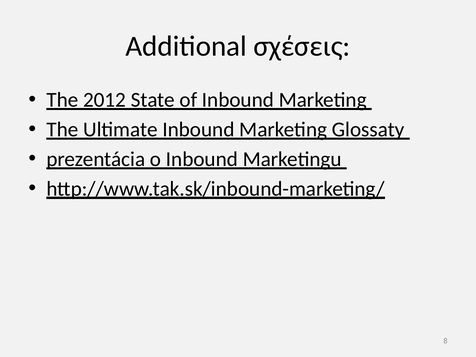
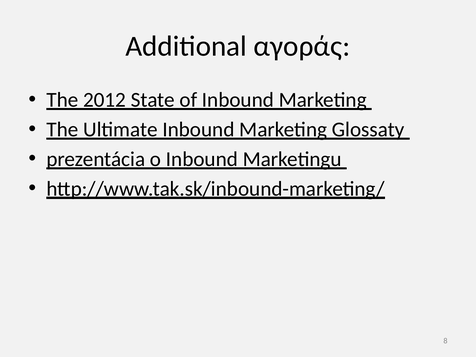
σχέσεις: σχέσεις -> αγοράς (302, 46)
